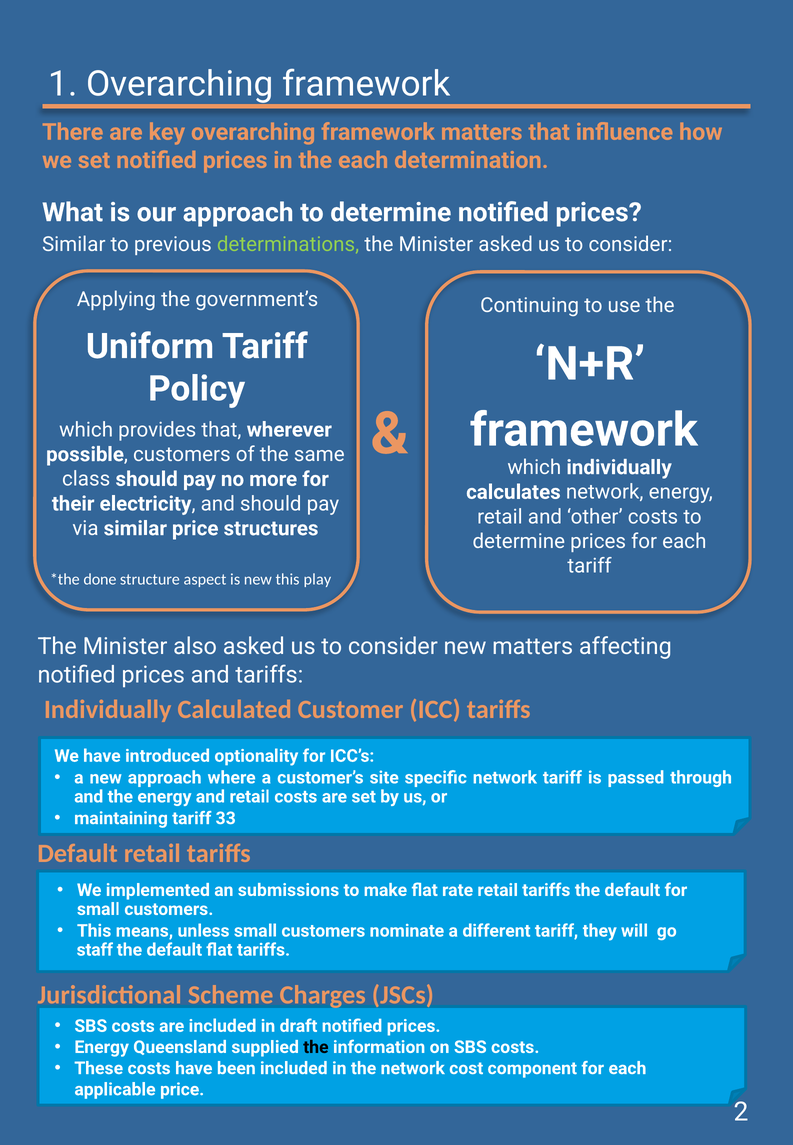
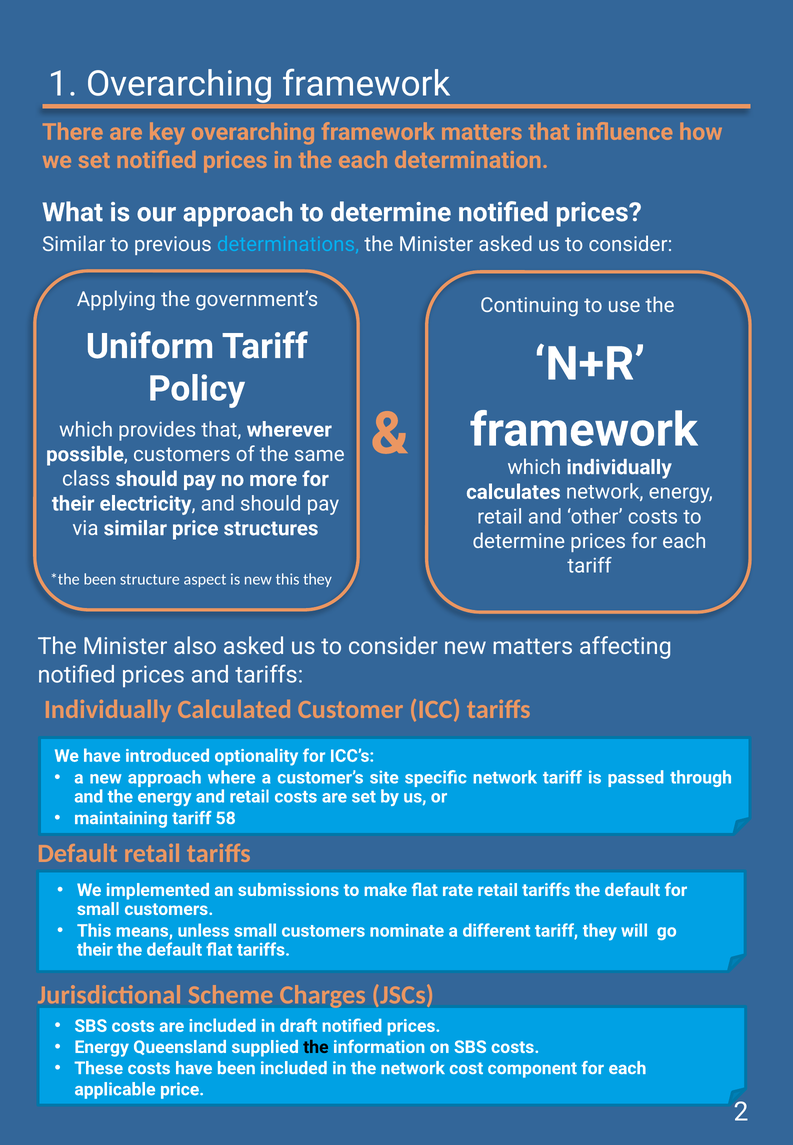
determinations colour: light green -> light blue (288, 245)
done: done -> been (100, 580)
this play: play -> they (318, 580)
33: 33 -> 58 (226, 819)
staff: staff -> their (95, 950)
